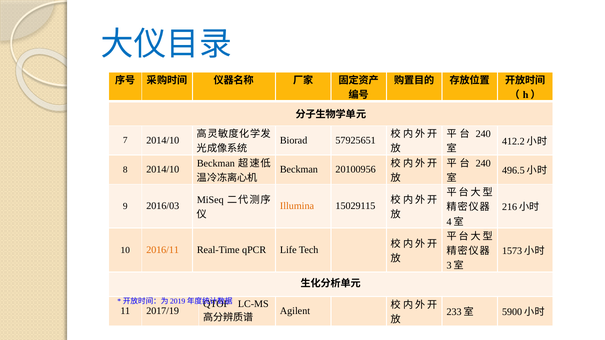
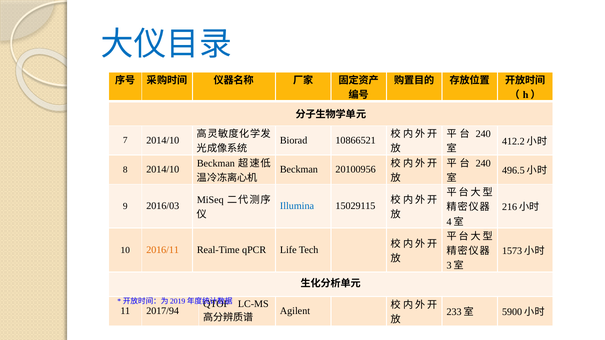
57925651: 57925651 -> 10866521 (356, 140)
Illumina colour: orange -> blue (297, 206)
2017/19: 2017/19 -> 2017/94 (163, 311)
